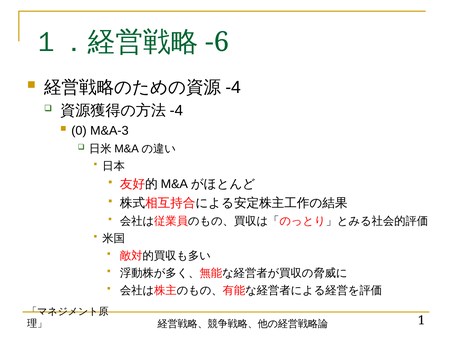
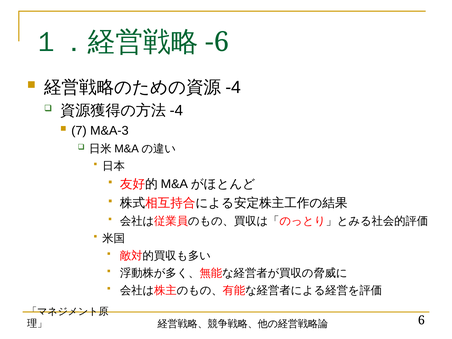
0: 0 -> 7 (79, 131)
1: 1 -> 6 (421, 320)
